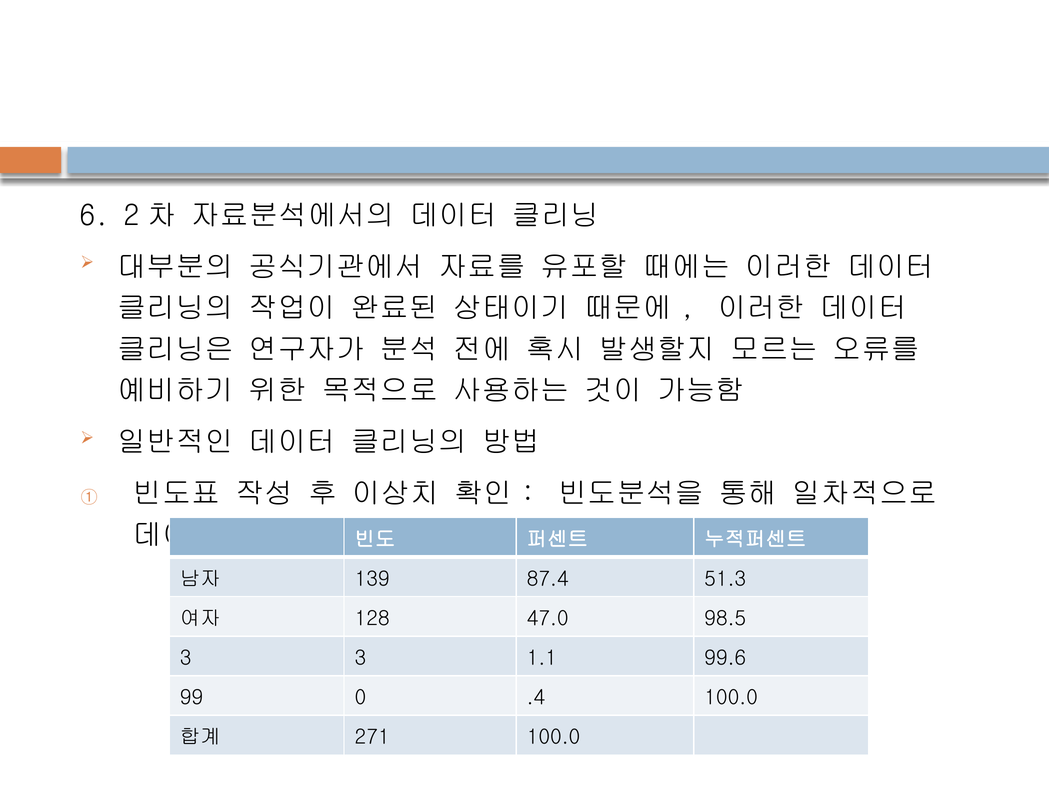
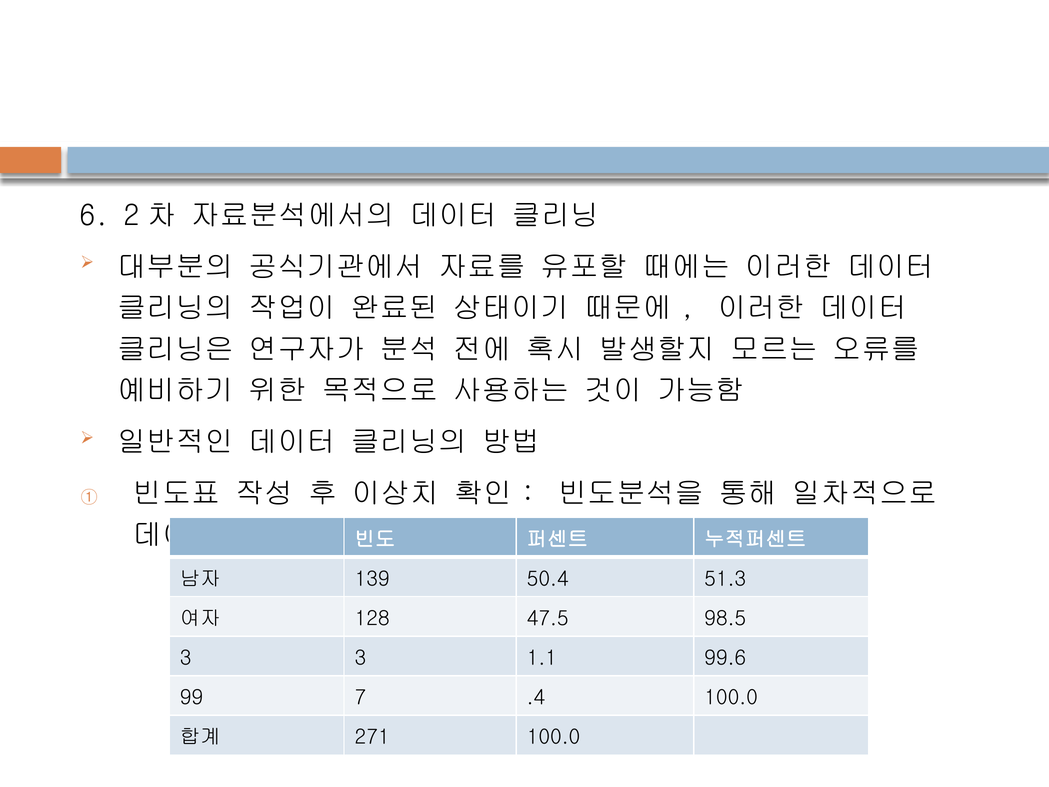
87.4: 87.4 -> 50.4 (548, 579)
47.0: 47.0 -> 47.5 (548, 618)
0: 0 -> 7 (360, 697)
